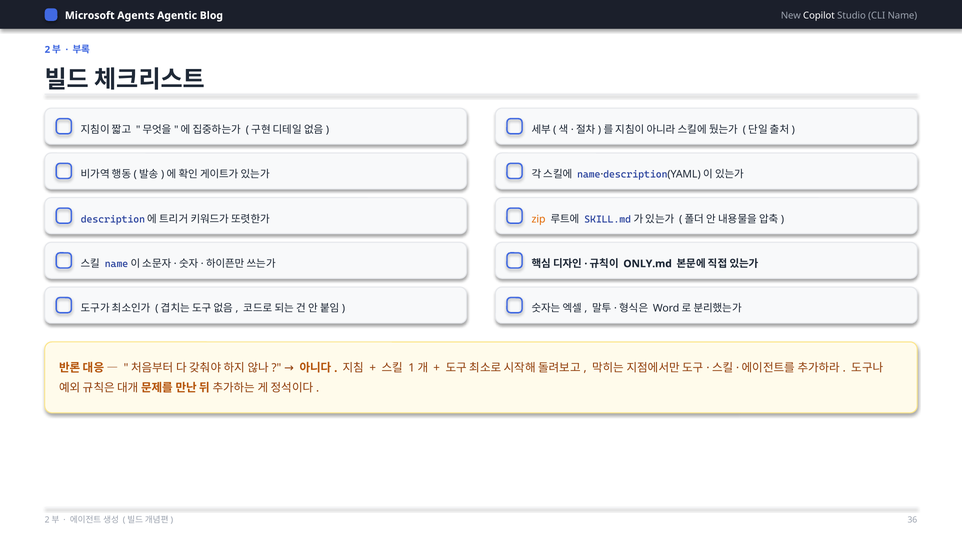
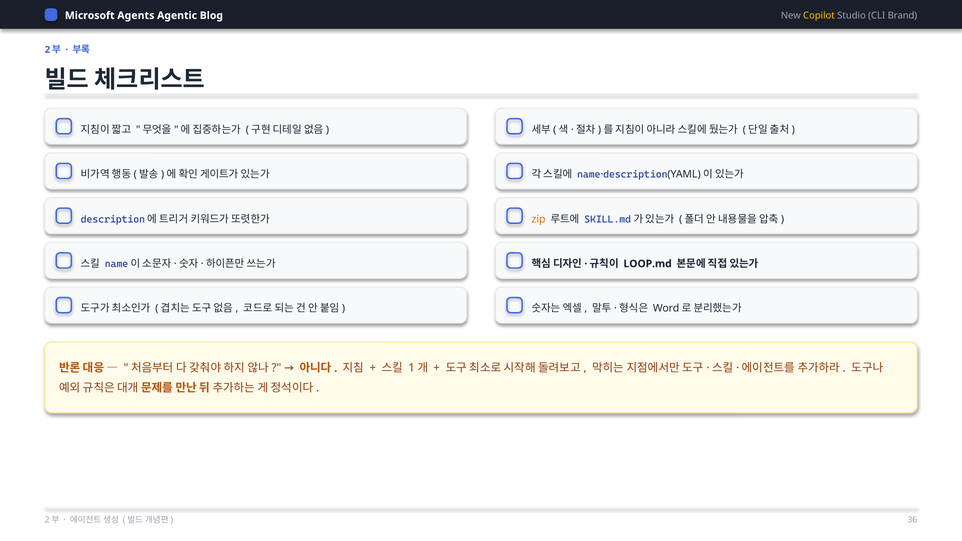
Copilot colour: white -> yellow (819, 15)
Name: Name -> Brand (902, 15)
ONLY.md: ONLY.md -> LOOP.md (648, 264)
